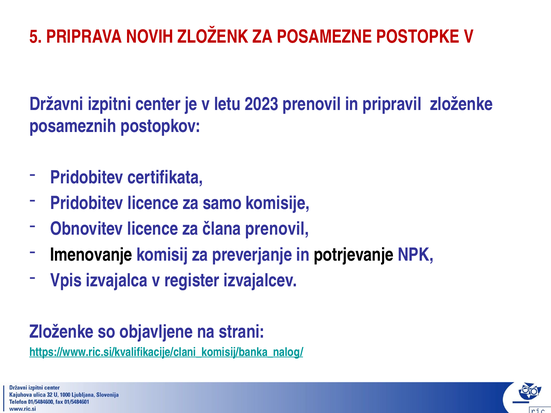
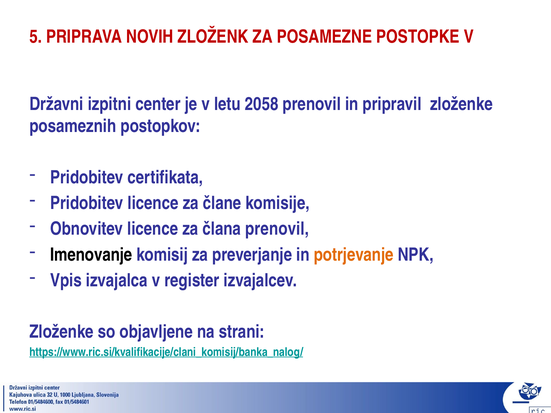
2023: 2023 -> 2058 (262, 104)
samo: samo -> člane (222, 203)
potrjevanje colour: black -> orange (354, 255)
